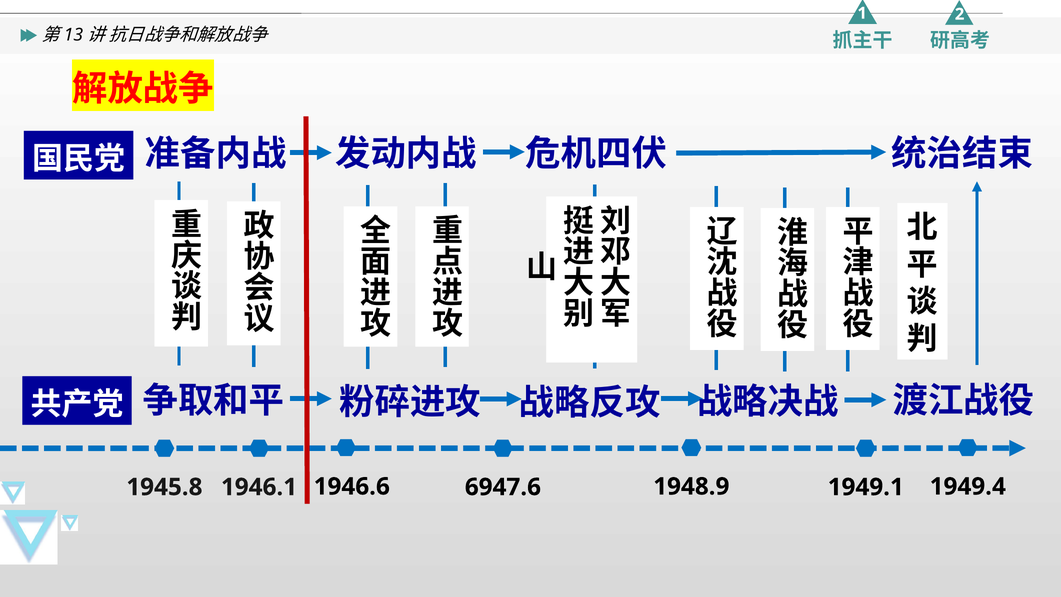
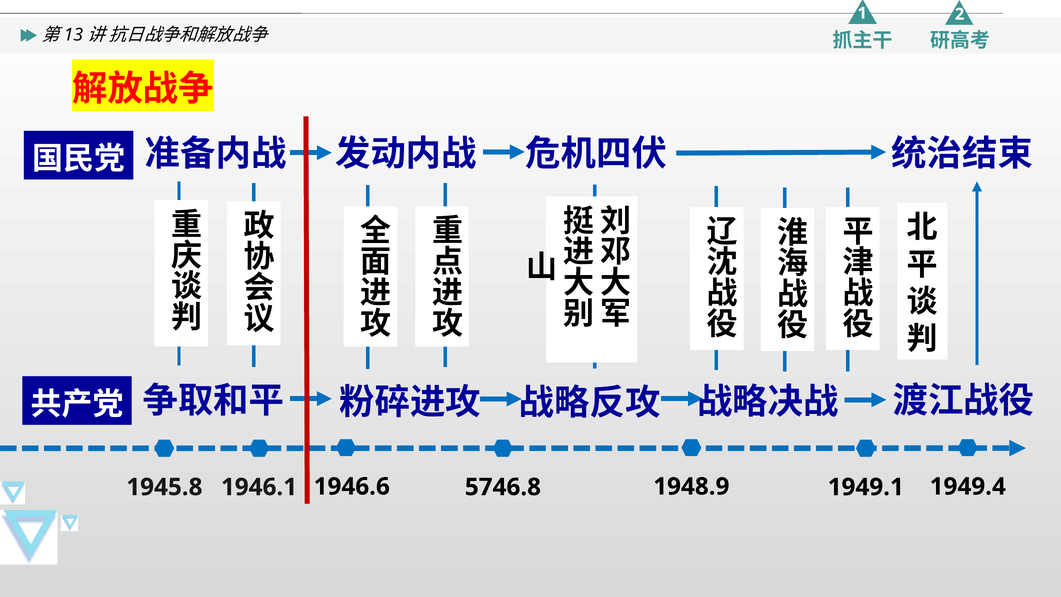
6947.6: 6947.6 -> 5746.8 (503, 487)
